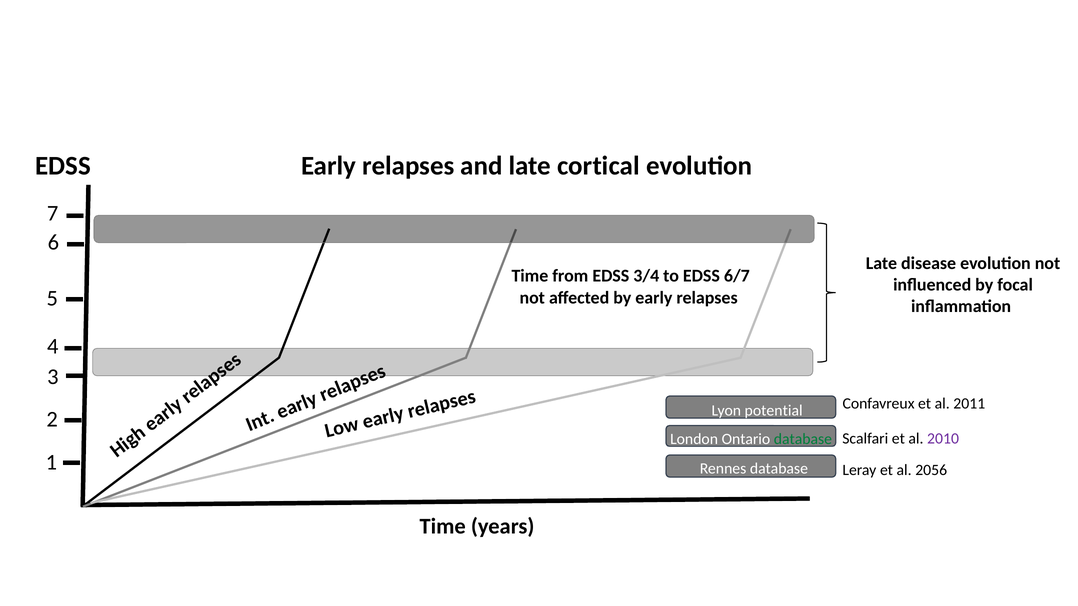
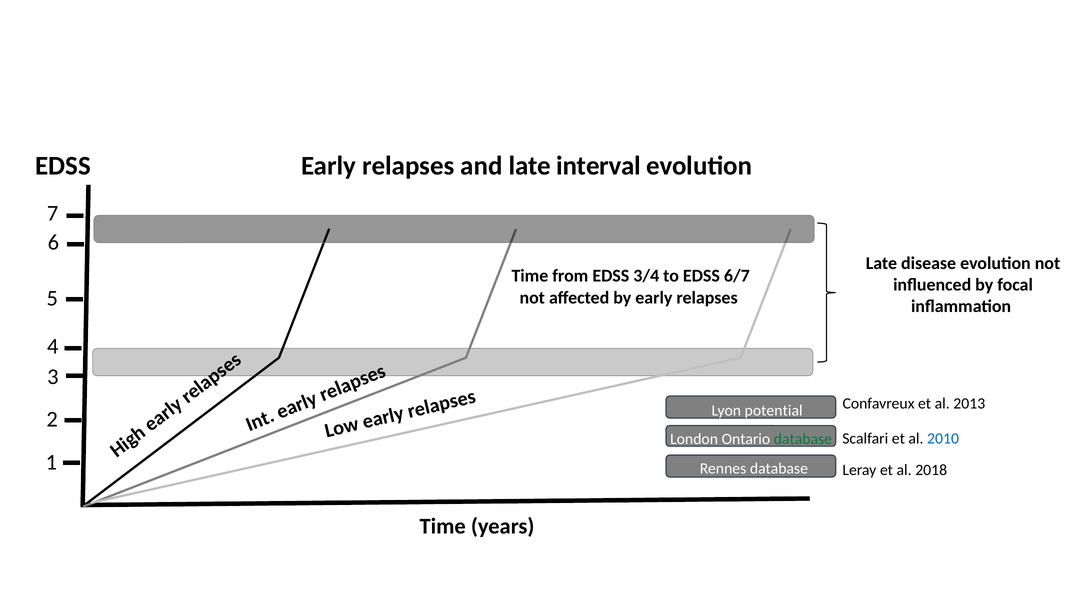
cortical: cortical -> interval (599, 166)
2011: 2011 -> 2013 (969, 404)
2010 colour: purple -> blue (943, 439)
2056: 2056 -> 2018 (931, 471)
